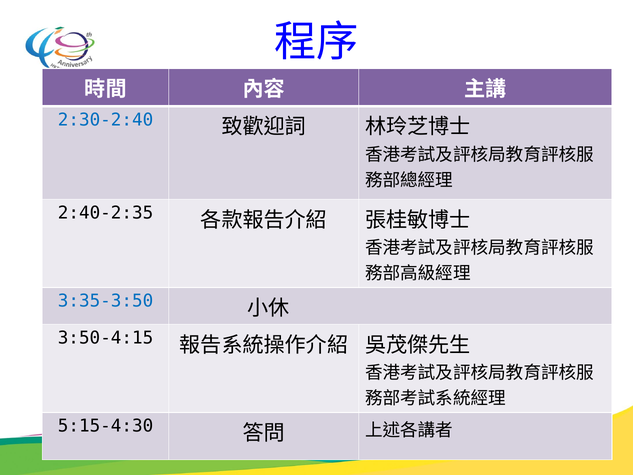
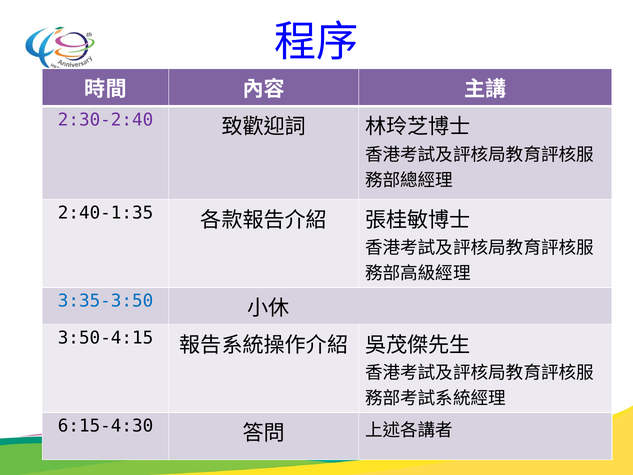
2:30-2:40 colour: blue -> purple (106, 120)
2:40-2:35: 2:40-2:35 -> 2:40-1:35 (106, 213)
5:15-4:30: 5:15-4:30 -> 6:15-4:30 (106, 426)
